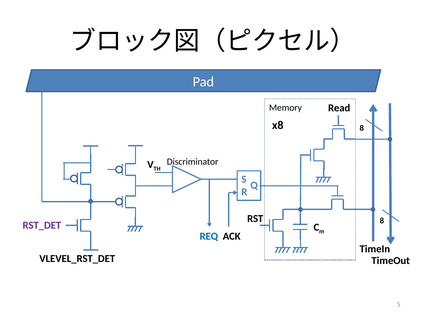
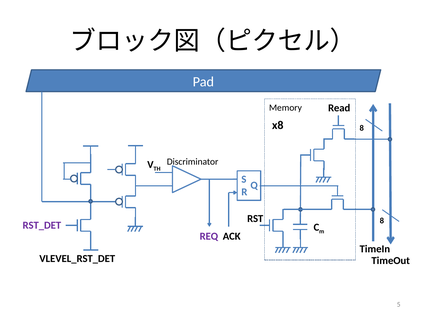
REQ colour: blue -> purple (209, 237)
